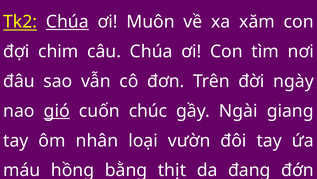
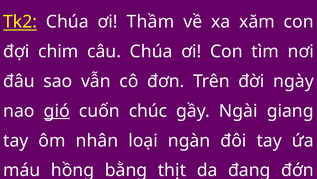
Chúa underline: present -> none (67, 22)
Muôn: Muôn -> Thầm (150, 22)
vườn: vườn -> ngàn (189, 140)
